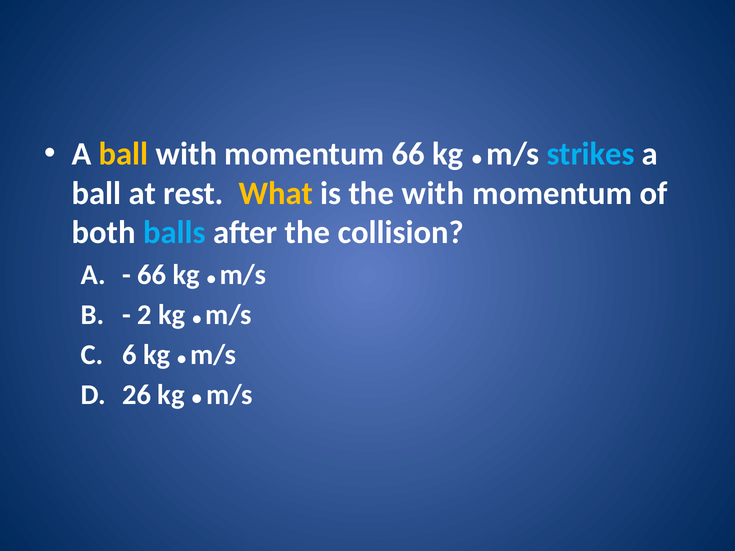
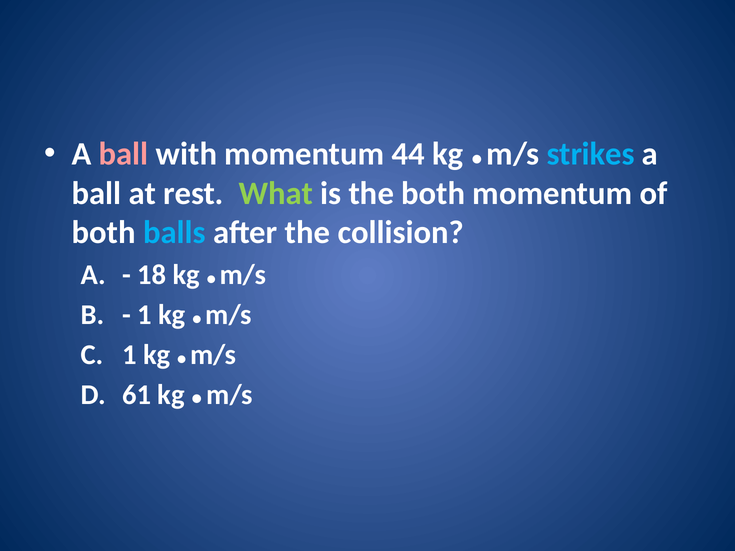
ball colour: yellow -> pink (124, 154)
momentum 66: 66 -> 44 (408, 154)
What colour: yellow -> light green (276, 193)
the with: with -> both (433, 193)
66: 66 -> 18 (152, 275)
2: 2 -> 1 (145, 315)
6: 6 -> 1 (129, 355)
26: 26 -> 61 (137, 395)
